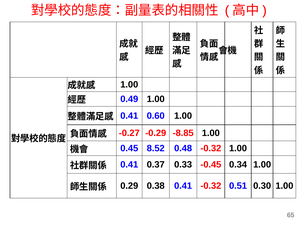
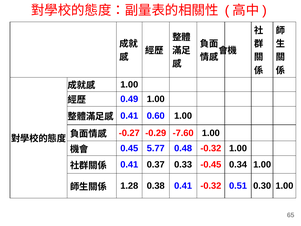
-8.85: -8.85 -> -7.60 (183, 133)
8.52: 8.52 -> 5.77 (156, 148)
0.29: 0.29 -> 1.28 (129, 186)
